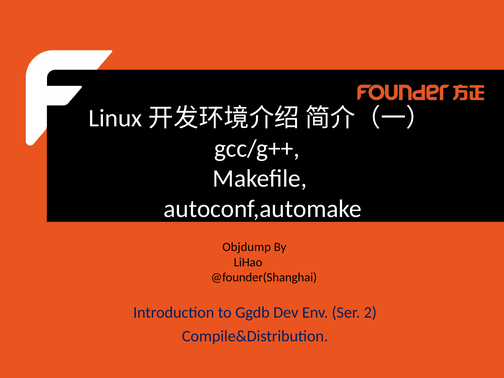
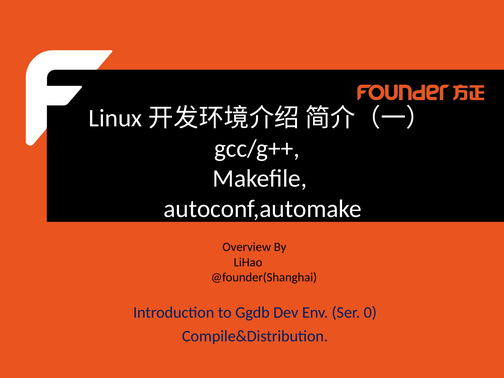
Objdump: Objdump -> Overview (247, 247)
2: 2 -> 0 (370, 313)
